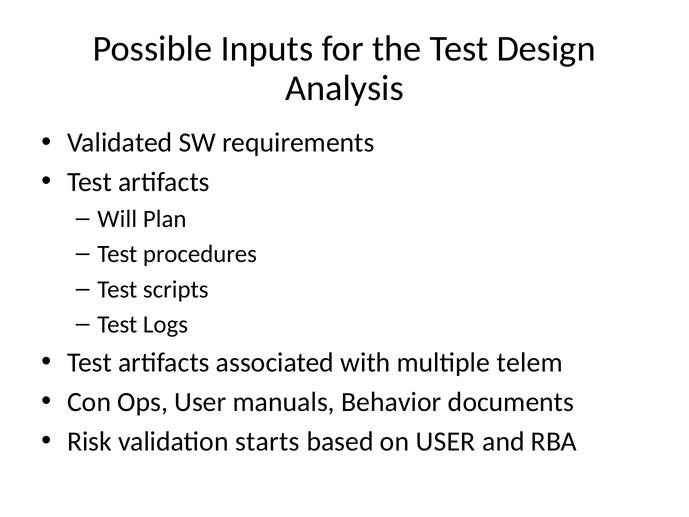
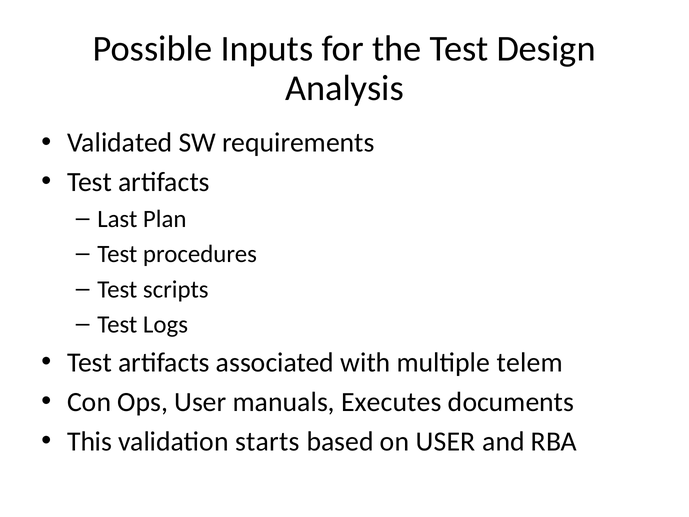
Will: Will -> Last (117, 219)
Behavior: Behavior -> Executes (391, 402)
Risk: Risk -> This (90, 441)
